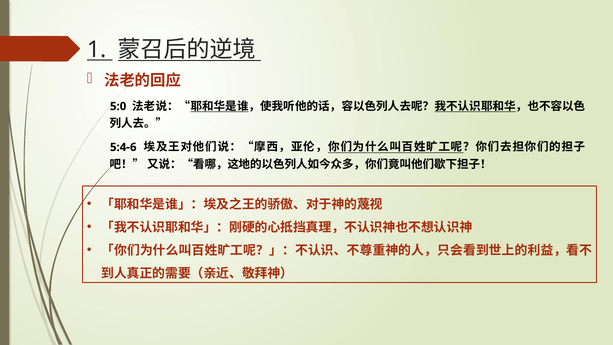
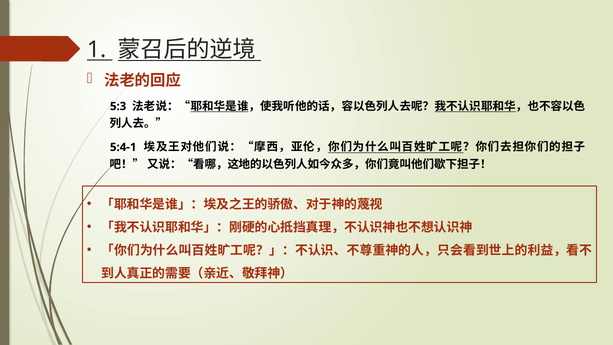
5:0: 5:0 -> 5:3 (118, 106)
5:4-6: 5:4-6 -> 5:4-1 (123, 147)
